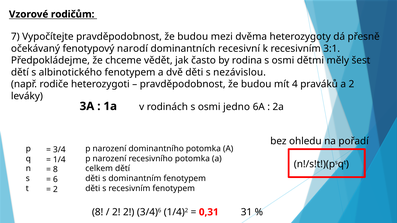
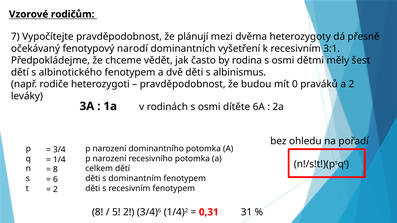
Vypočítejte pravděpodobnost že budou: budou -> plánují (193, 37)
recesivní: recesivní -> vyšetření (239, 49)
nezávislou: nezávislou -> albinismus (240, 72)
4: 4 -> 0 (295, 84)
jedno: jedno -> dítěte (237, 107)
2: 2 -> 5 (116, 212)
